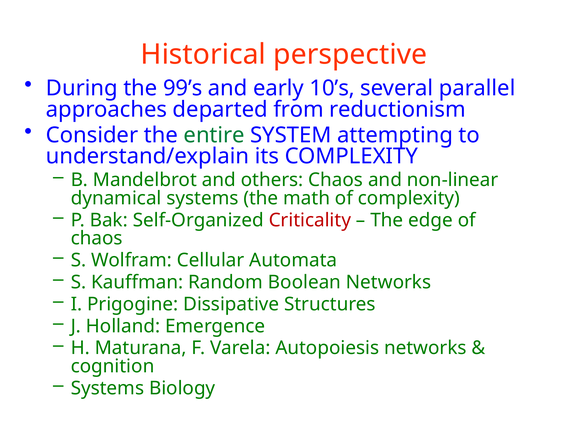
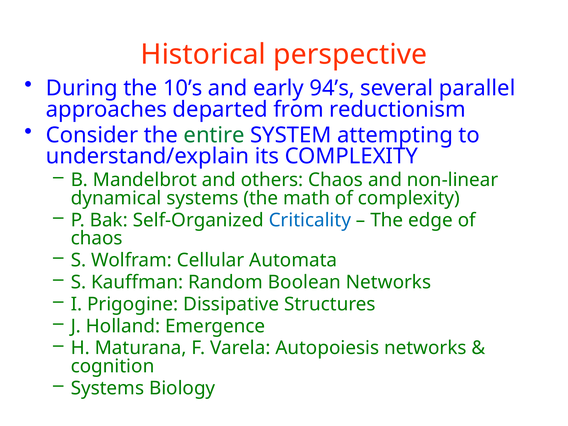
99’s: 99’s -> 10’s (183, 88)
10’s: 10’s -> 94’s (332, 88)
Criticality colour: red -> blue (310, 220)
